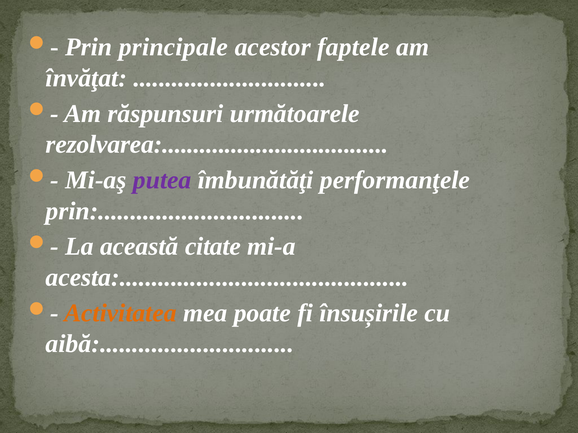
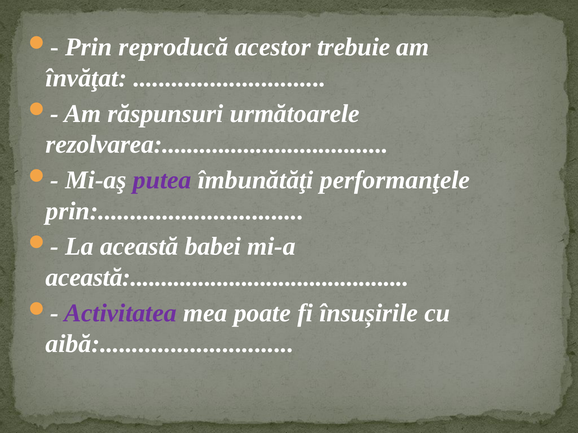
principale: principale -> reproducă (173, 47)
faptele: faptele -> trebuie (354, 47)
citate: citate -> babei (213, 247)
acesta: acesta -> această (227, 278)
Activitatea colour: orange -> purple (120, 313)
